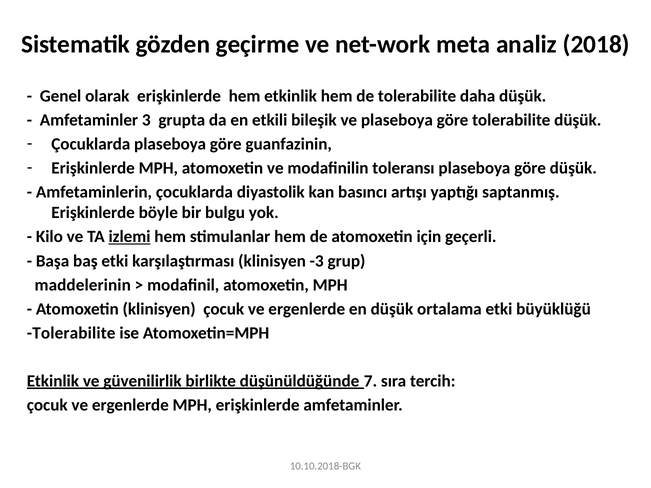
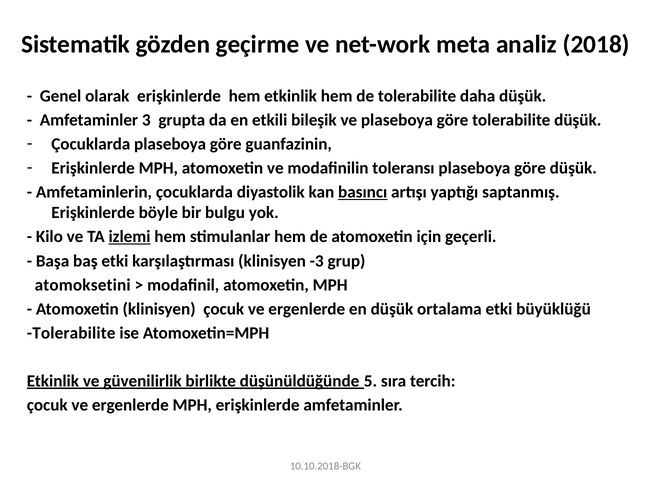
basıncı underline: none -> present (363, 192)
maddelerinin: maddelerinin -> atomoksetini (83, 285)
7: 7 -> 5 (371, 381)
